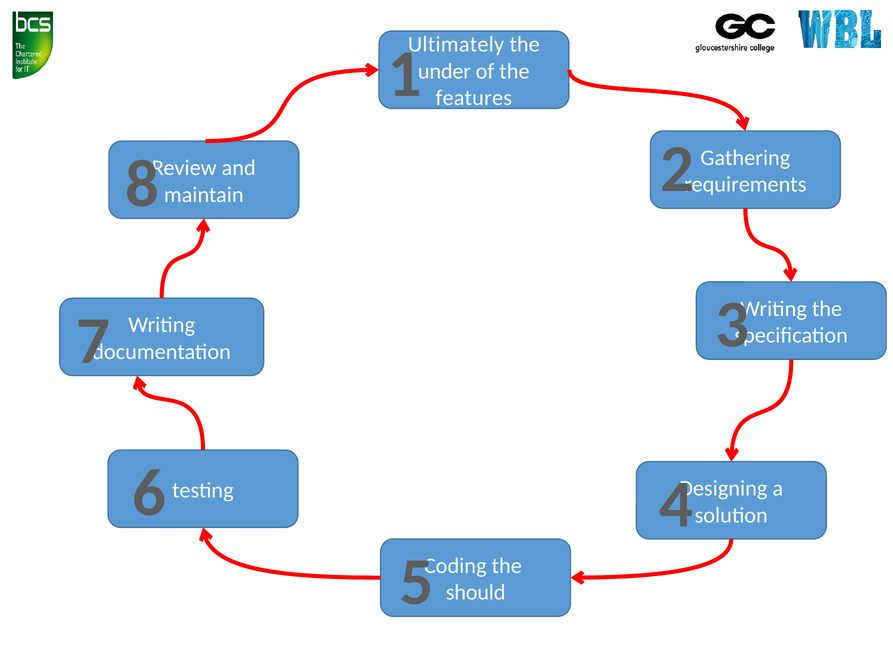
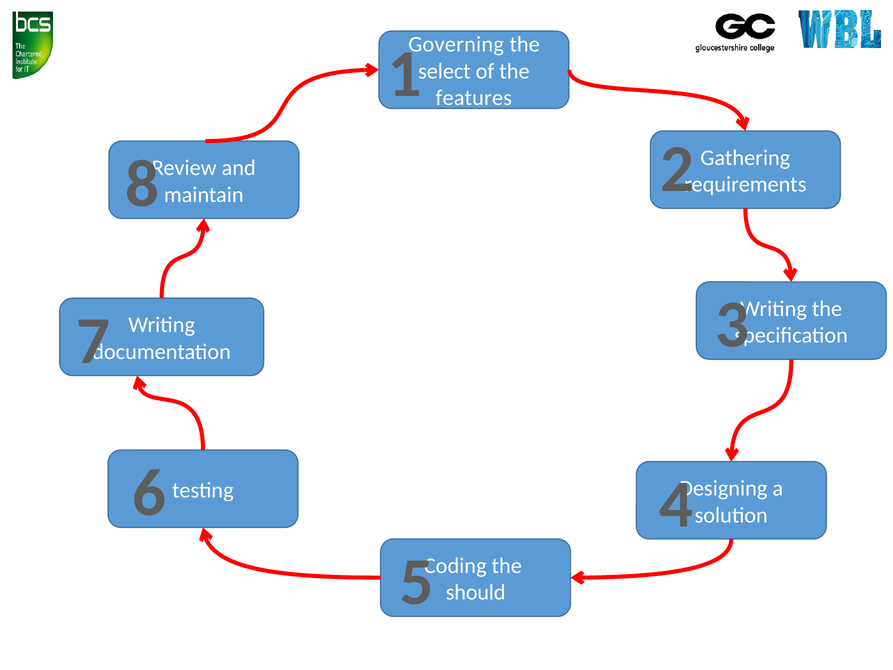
Ultimately: Ultimately -> Governing (456, 44)
under: under -> select (444, 71)
